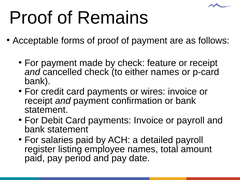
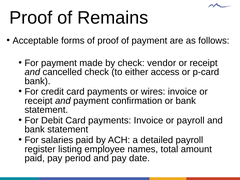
feature: feature -> vendor (162, 63)
either names: names -> access (165, 72)
